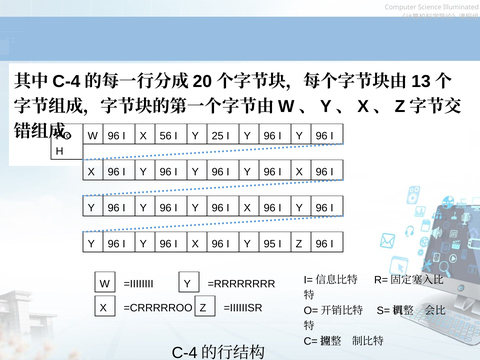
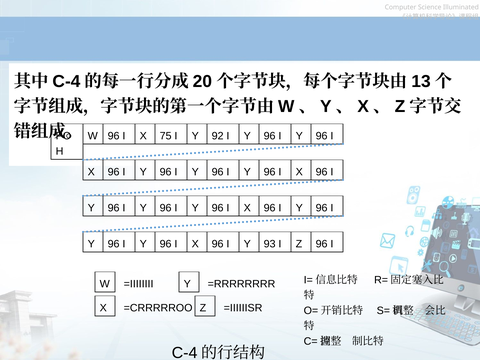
56: 56 -> 75 (166, 136)
25: 25 -> 92 (218, 136)
95: 95 -> 93 (270, 244)
